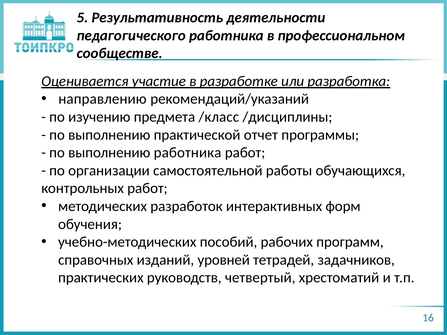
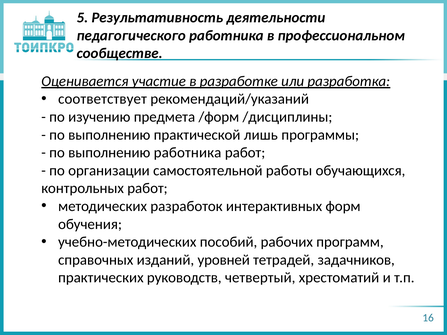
направлению: направлению -> соответствует (102, 99)
/класс: /класс -> /форм (219, 117)
отчет: отчет -> лишь (261, 135)
